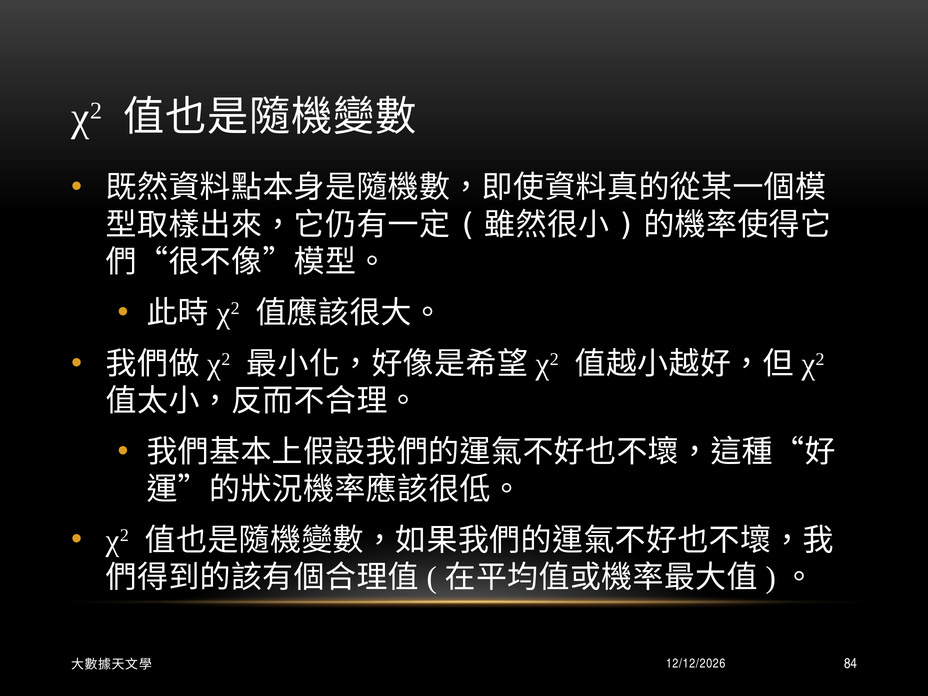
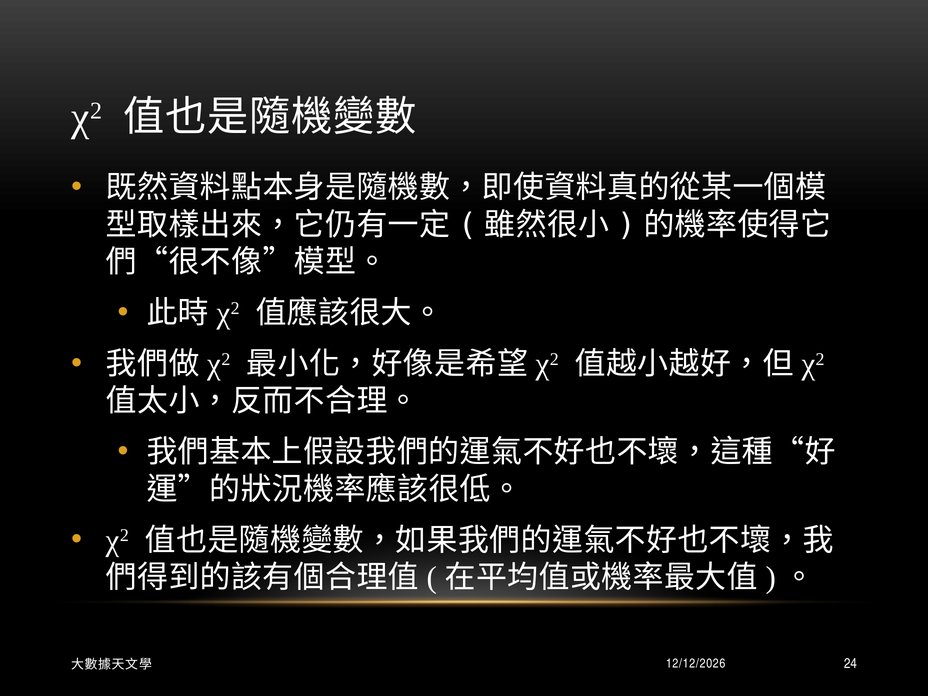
84: 84 -> 24 (850, 663)
